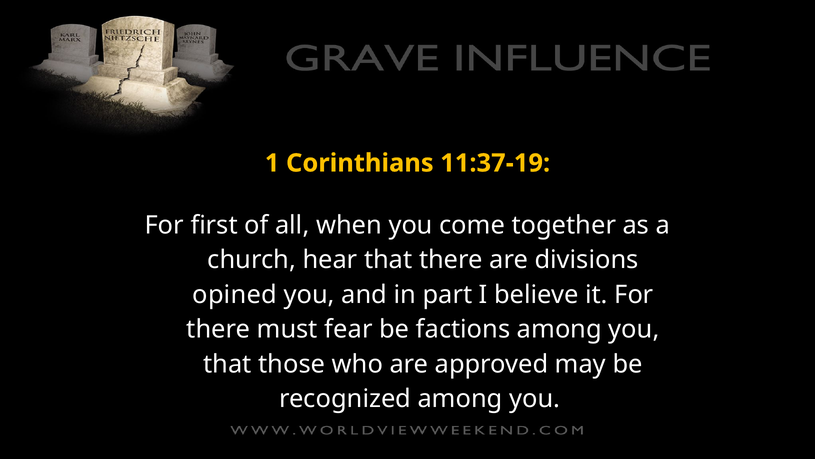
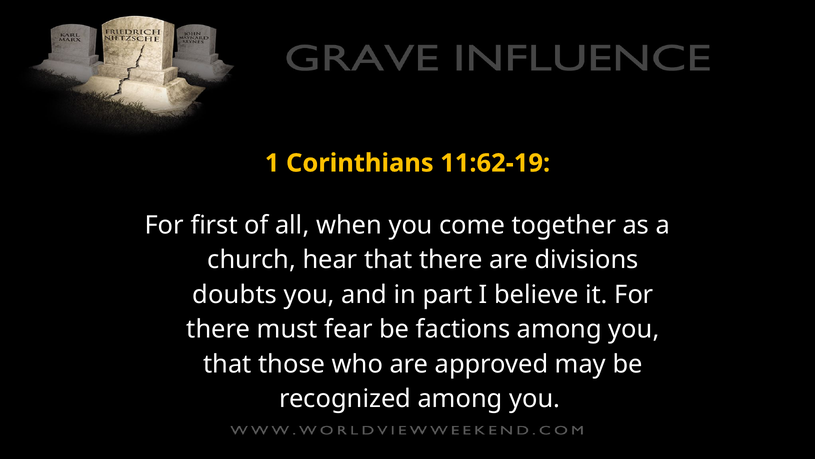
11:37-19: 11:37-19 -> 11:62-19 (495, 163)
opined: opined -> doubts (235, 294)
